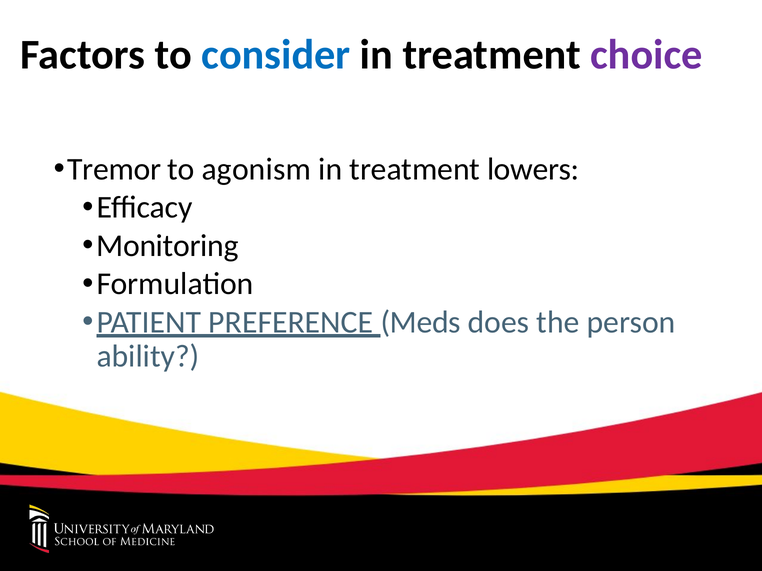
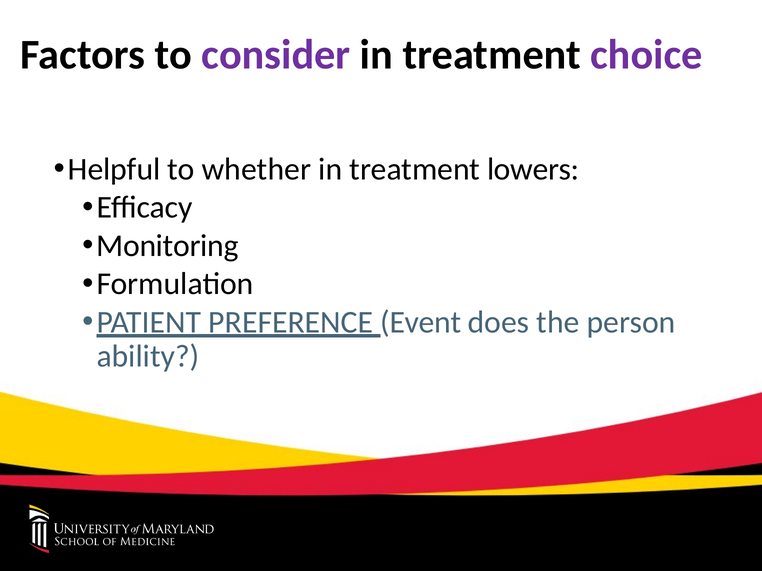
consider colour: blue -> purple (276, 55)
Tremor: Tremor -> Helpful (114, 169)
agonism: agonism -> whether (256, 169)
Meds: Meds -> Event (421, 322)
